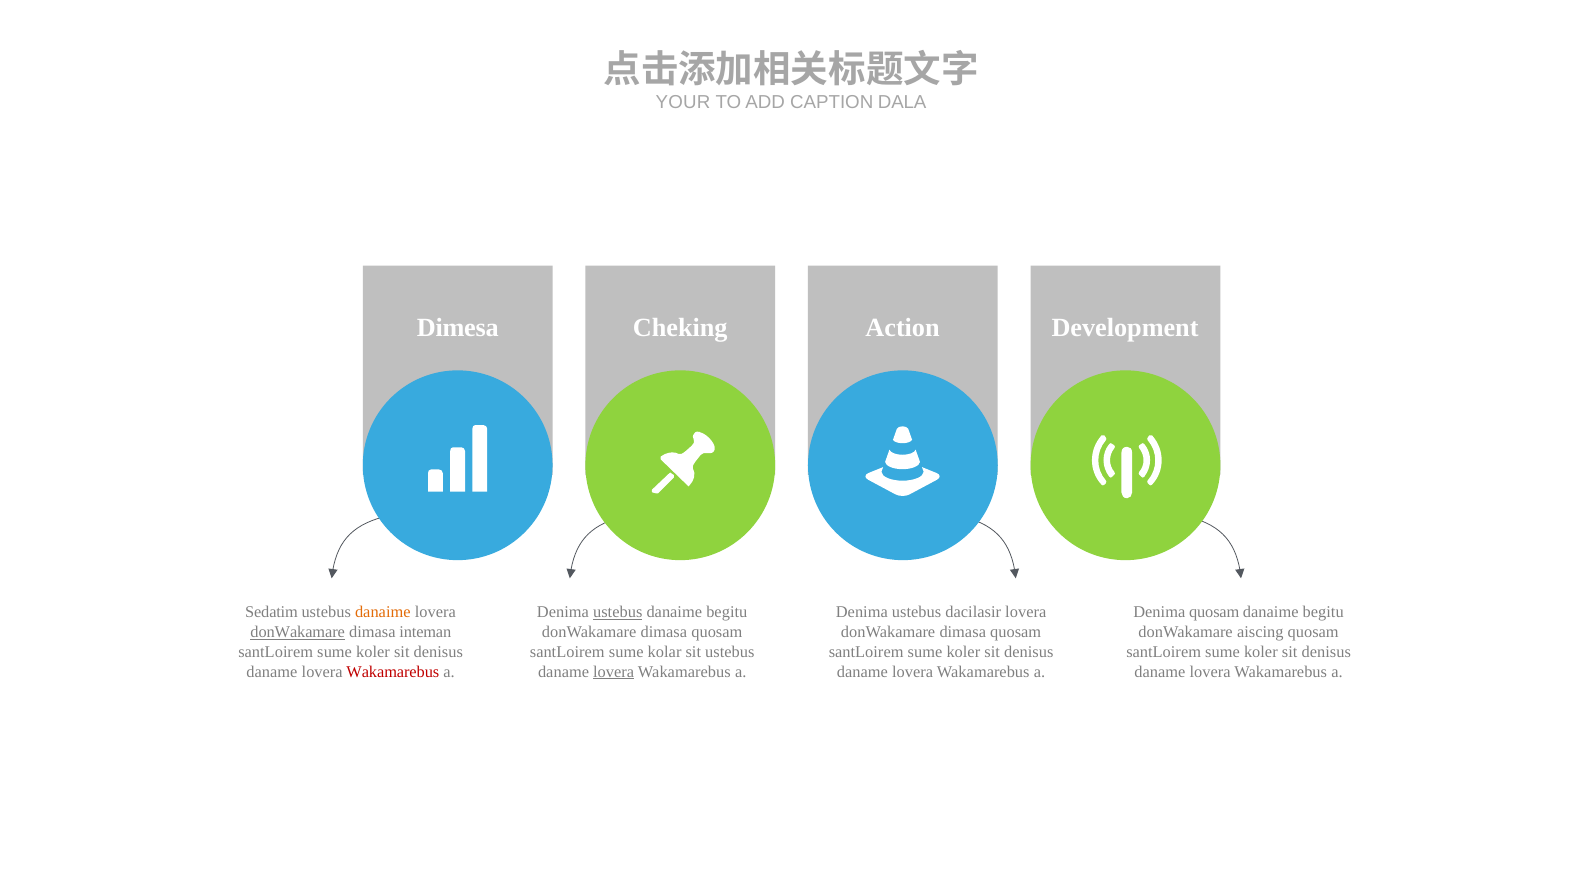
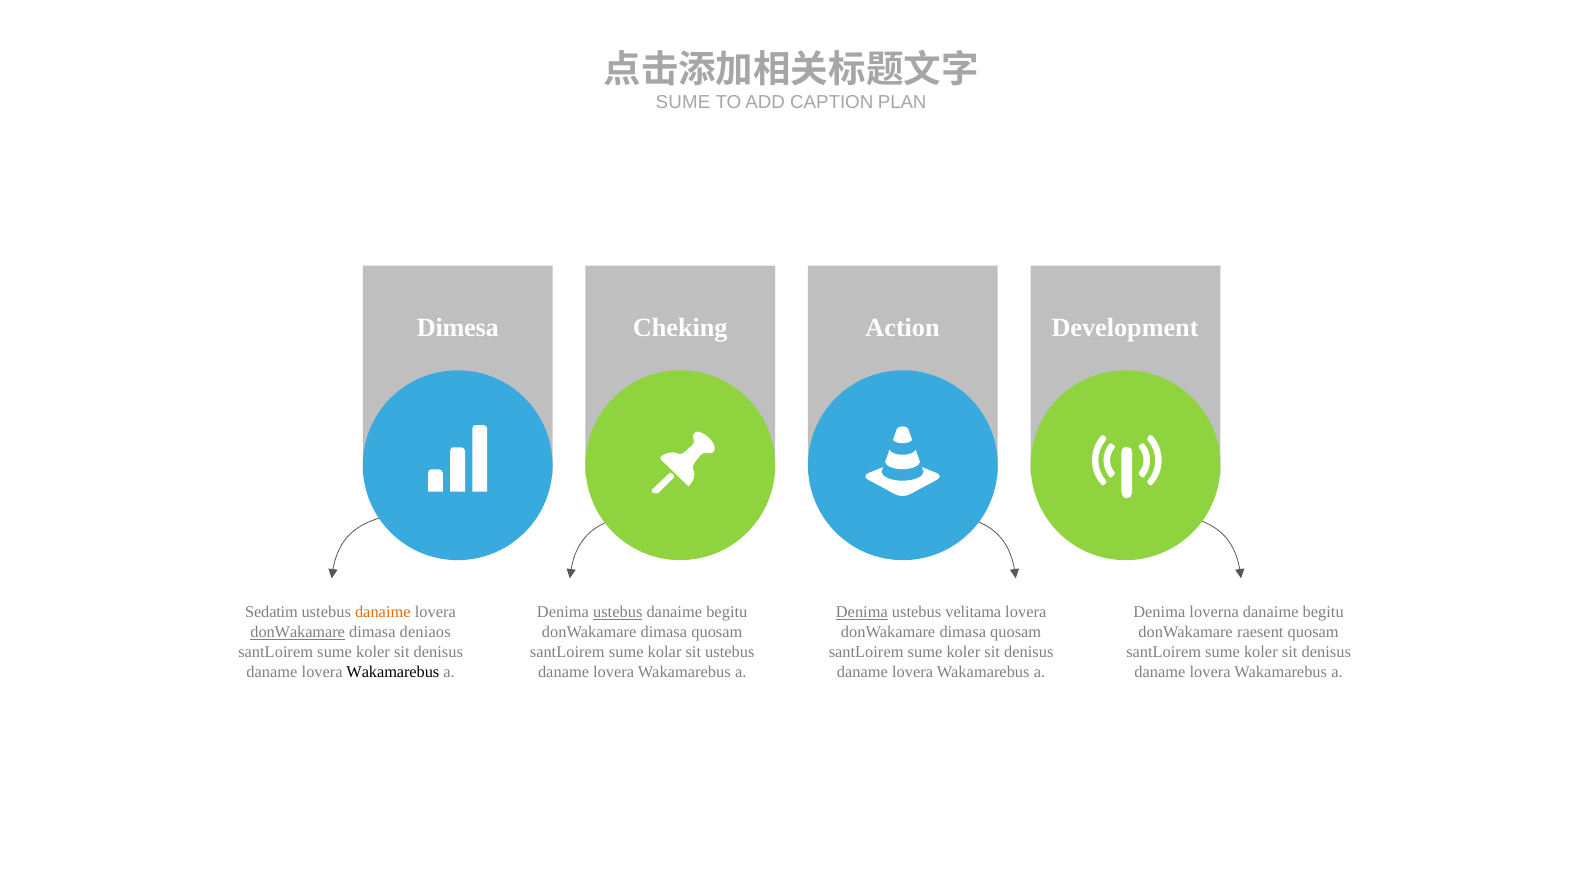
YOUR: YOUR -> SUME (683, 102)
DALA: DALA -> PLAN (902, 102)
Denima underline: none -> present (862, 612)
dacilasir: dacilasir -> velitama (973, 612)
Denima quosam: quosam -> loverna (1214, 612)
inteman: inteman -> deniaos (425, 632)
aiscing: aiscing -> raesent (1260, 632)
Wakamarebus colour: red -> black (393, 672)
lovera underline: present -> none (614, 672)
